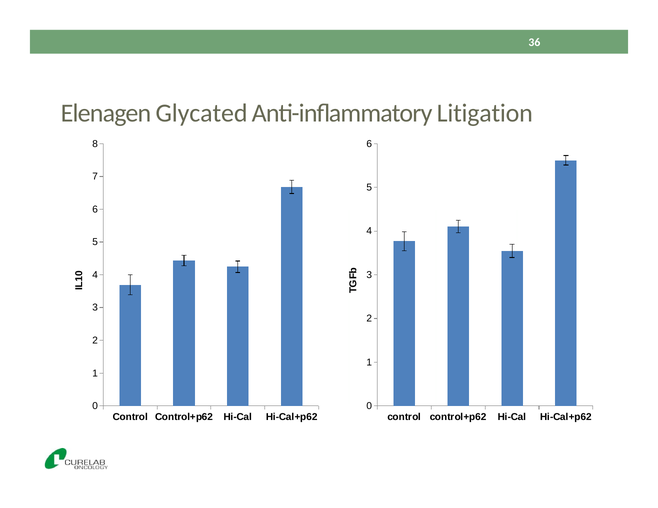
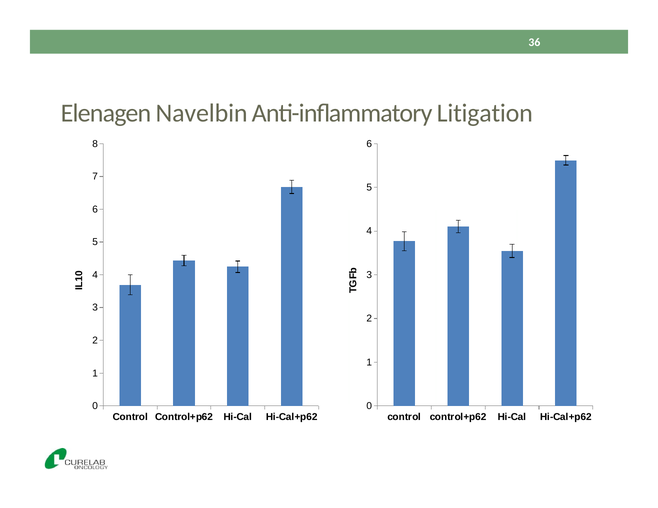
Glycated: Glycated -> Navelbin (202, 113)
